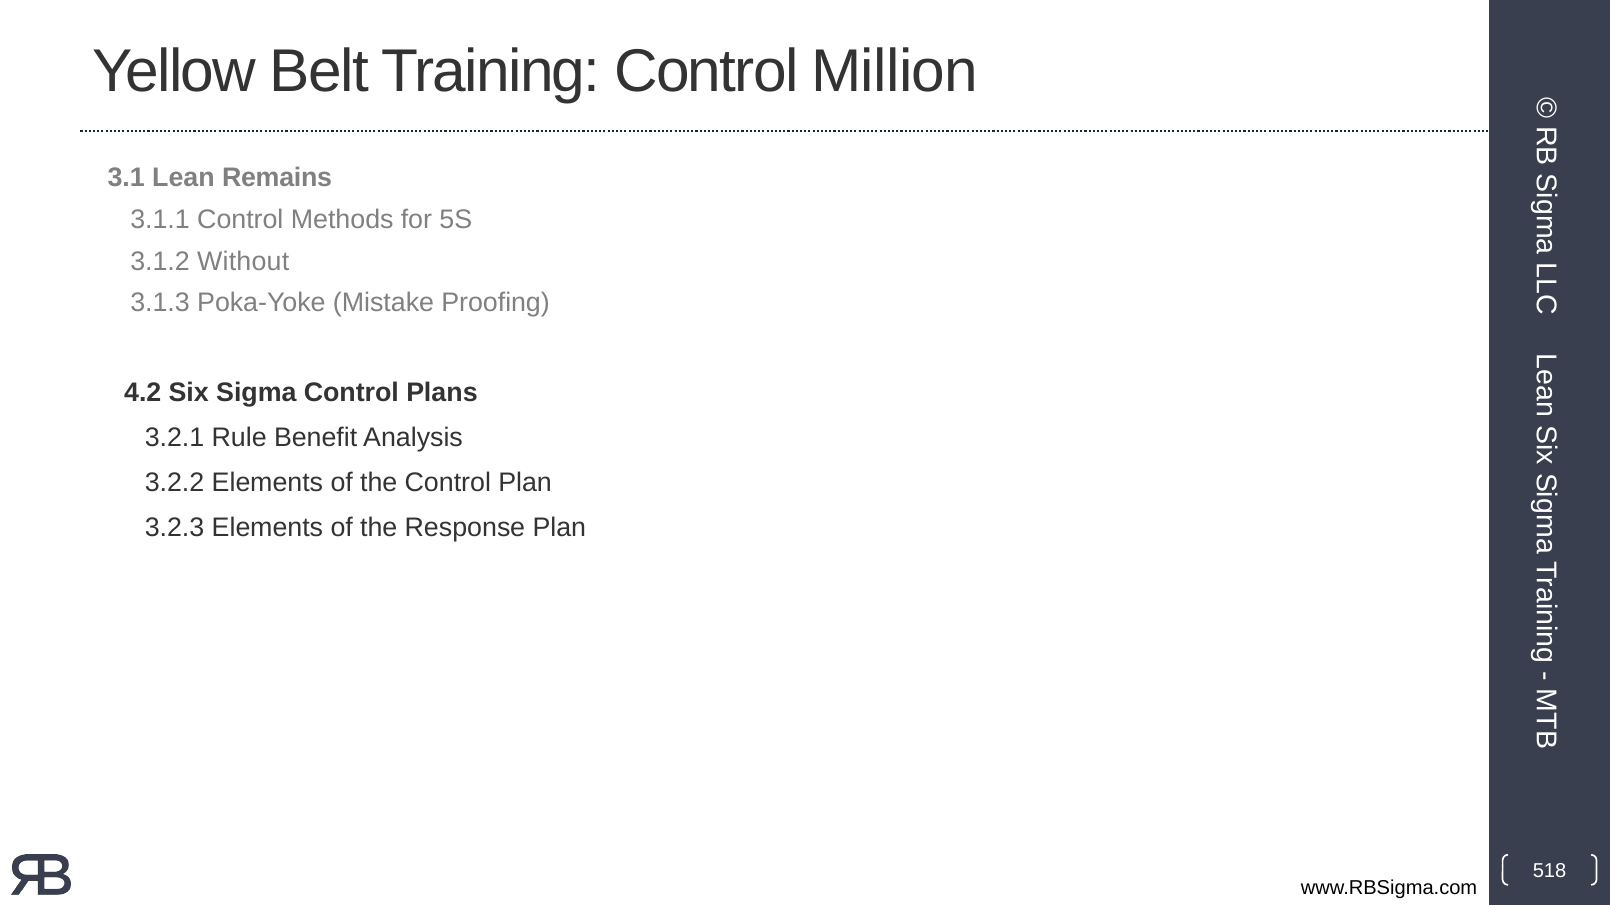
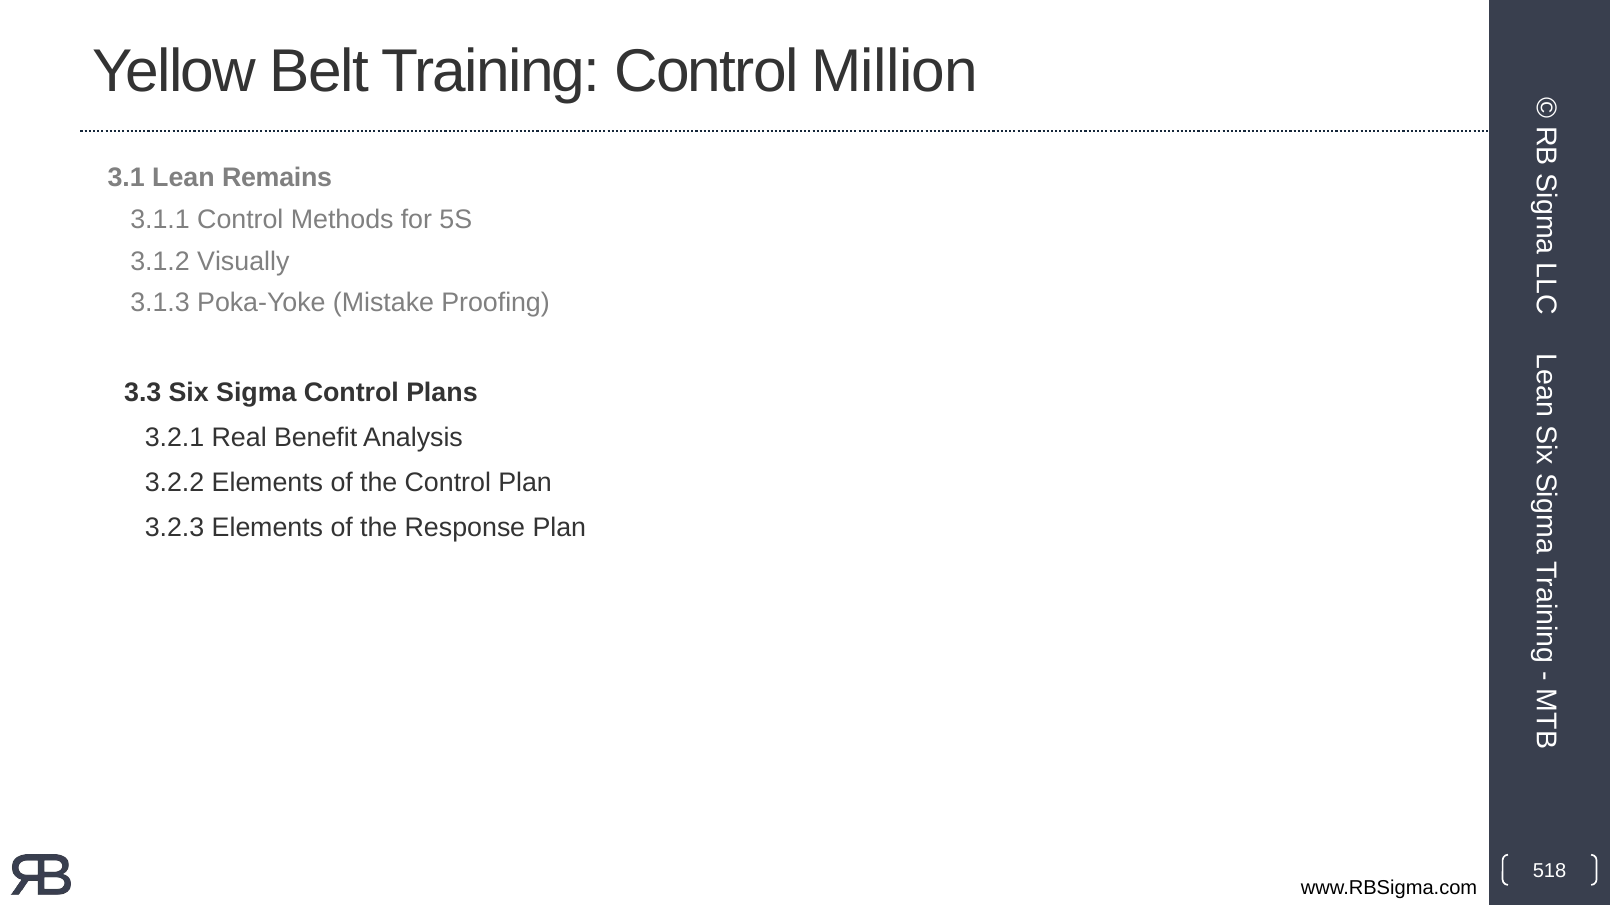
Without: Without -> Visually (243, 262)
4.2: 4.2 -> 3.3 (143, 393)
Rule: Rule -> Real (239, 438)
